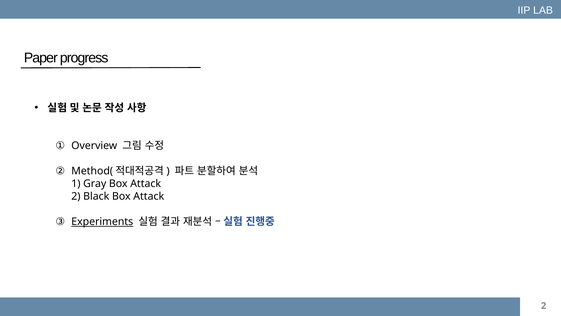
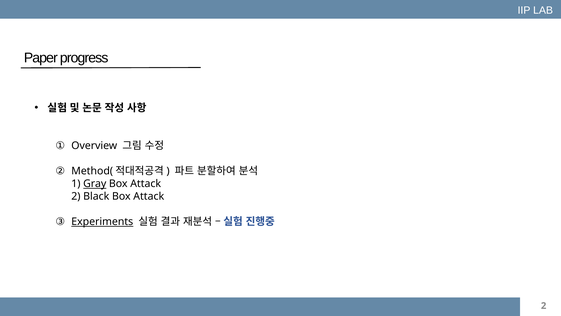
Gray underline: none -> present (95, 184)
